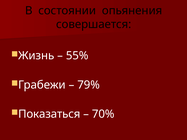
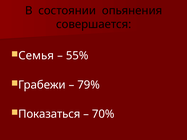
Жизнь: Жизнь -> Семья (36, 56)
